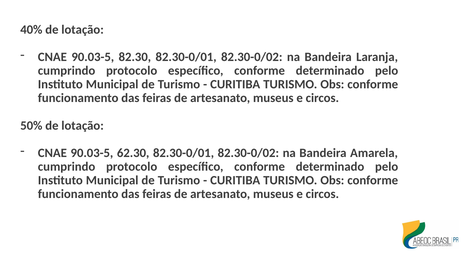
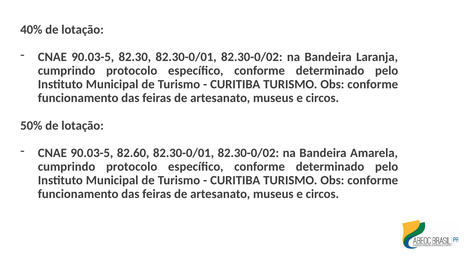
62.30: 62.30 -> 82.60 (133, 153)
